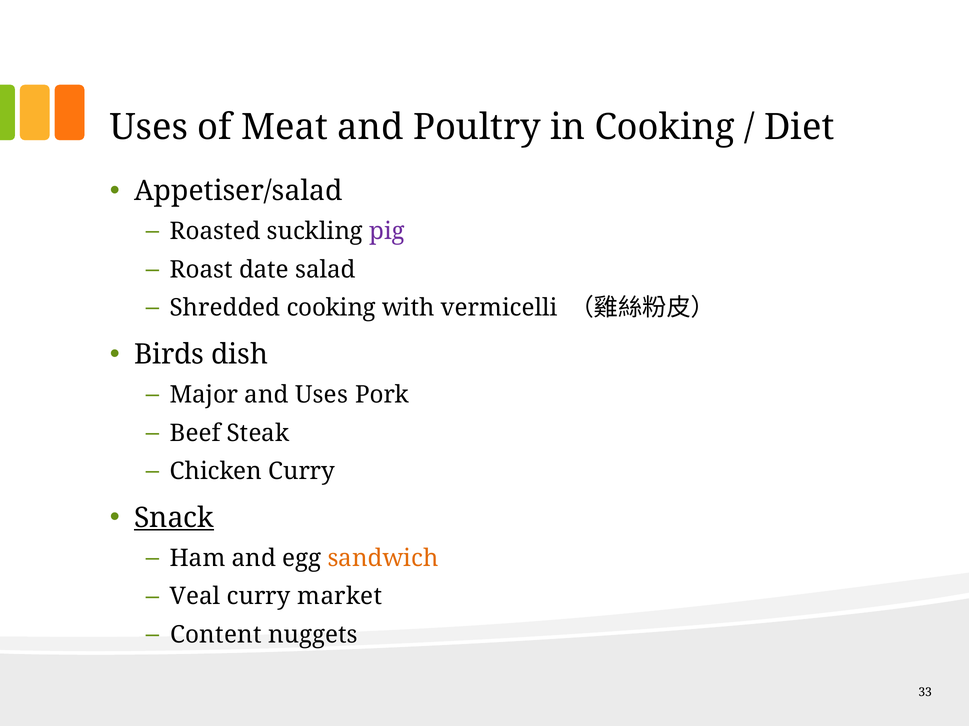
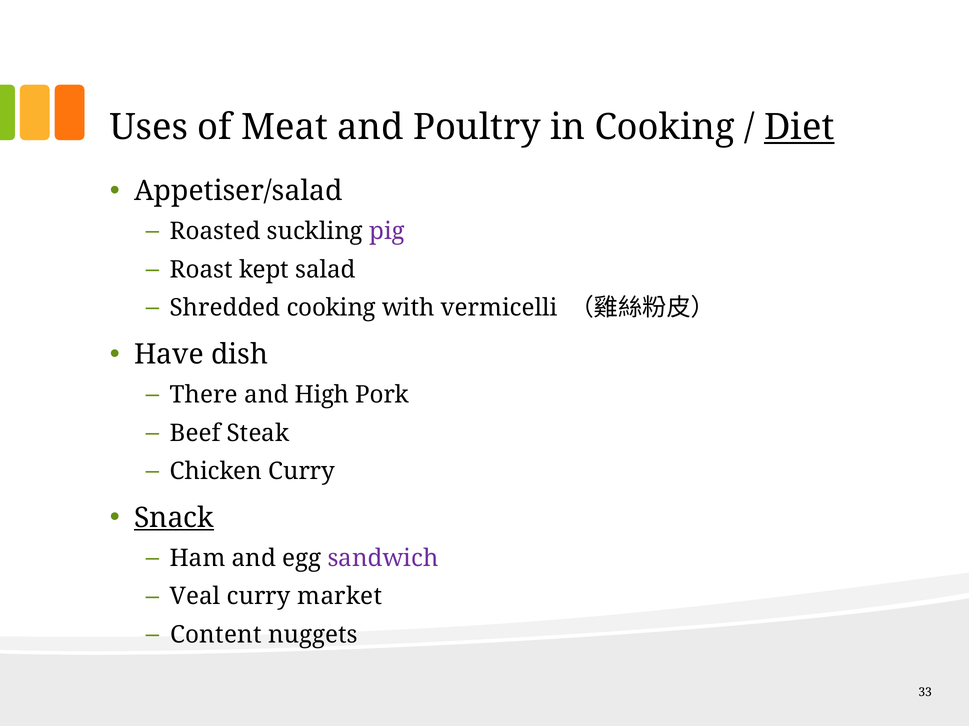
Diet underline: none -> present (799, 128)
date: date -> kept (264, 270)
Birds: Birds -> Have (169, 355)
Major: Major -> There (204, 395)
and Uses: Uses -> High (322, 395)
sandwich colour: orange -> purple (383, 559)
